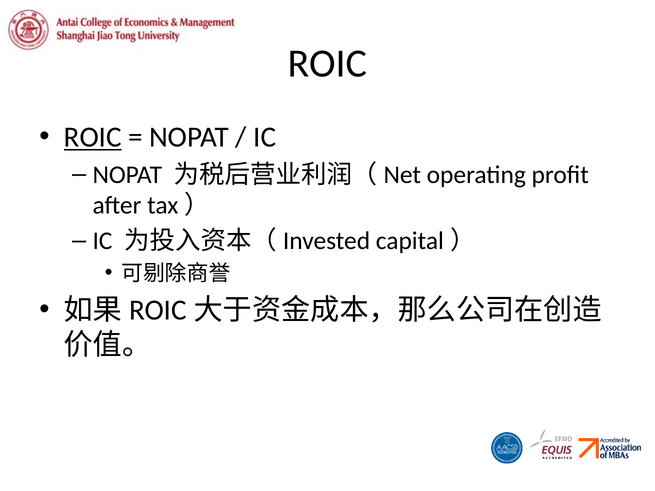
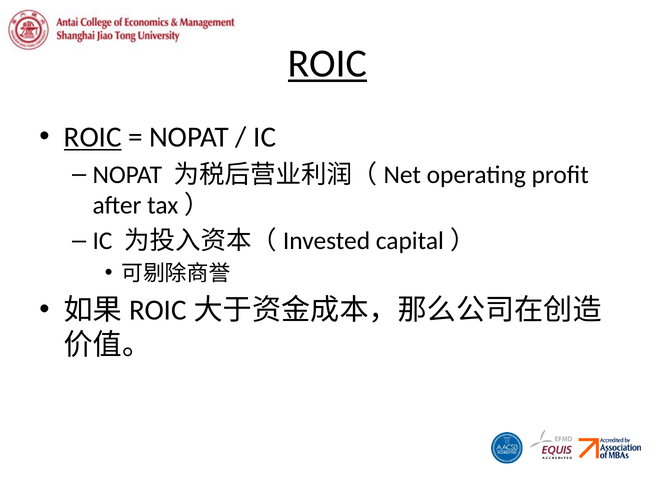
ROIC underline: none -> present (328, 63)
